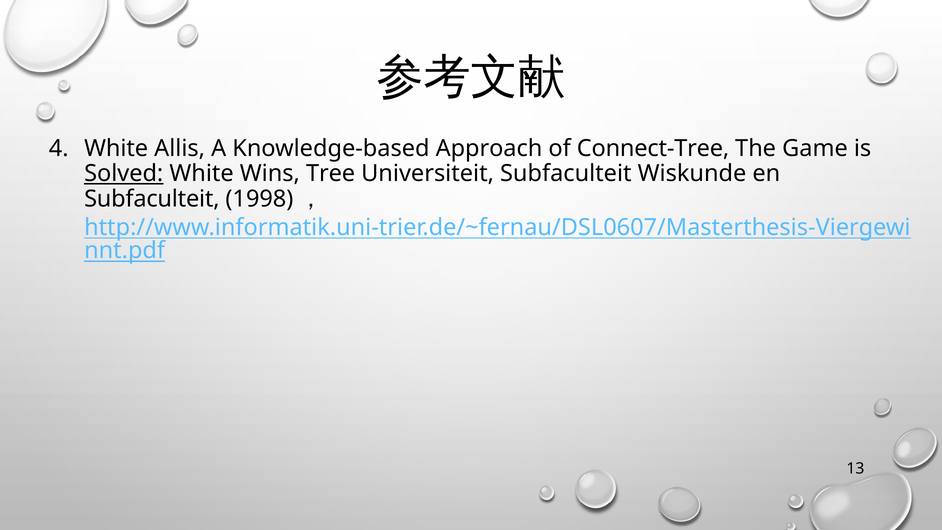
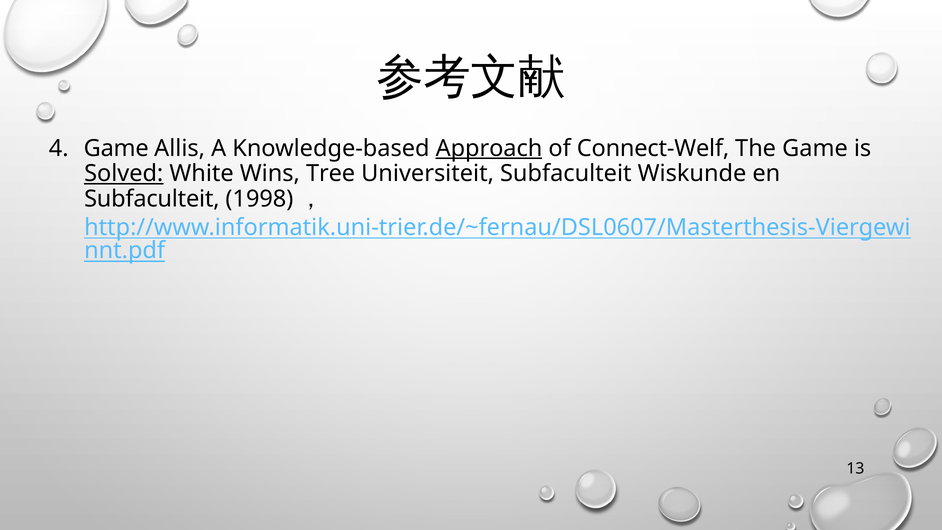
White: White -> Game (116, 148)
Approach underline: none -> present (489, 148)
Connect-Tree: Connect-Tree -> Connect-Welf (653, 148)
